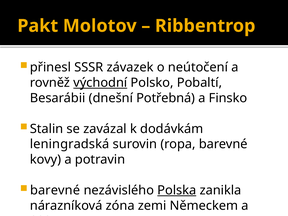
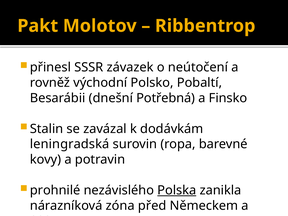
východní underline: present -> none (100, 83)
barevné: barevné -> prohnilé (55, 190)
zemi: zemi -> před (152, 206)
